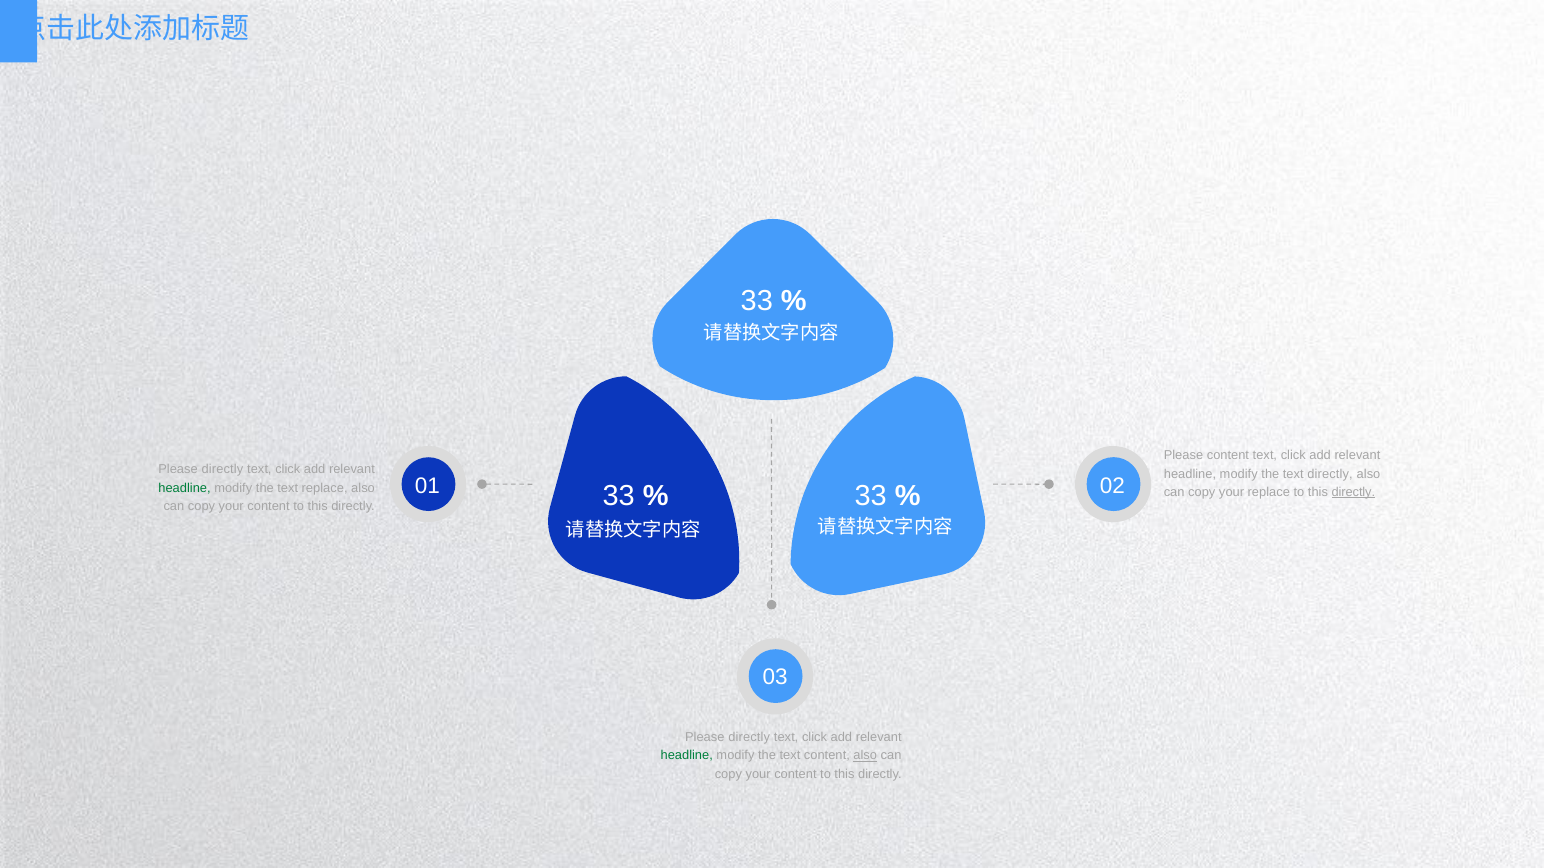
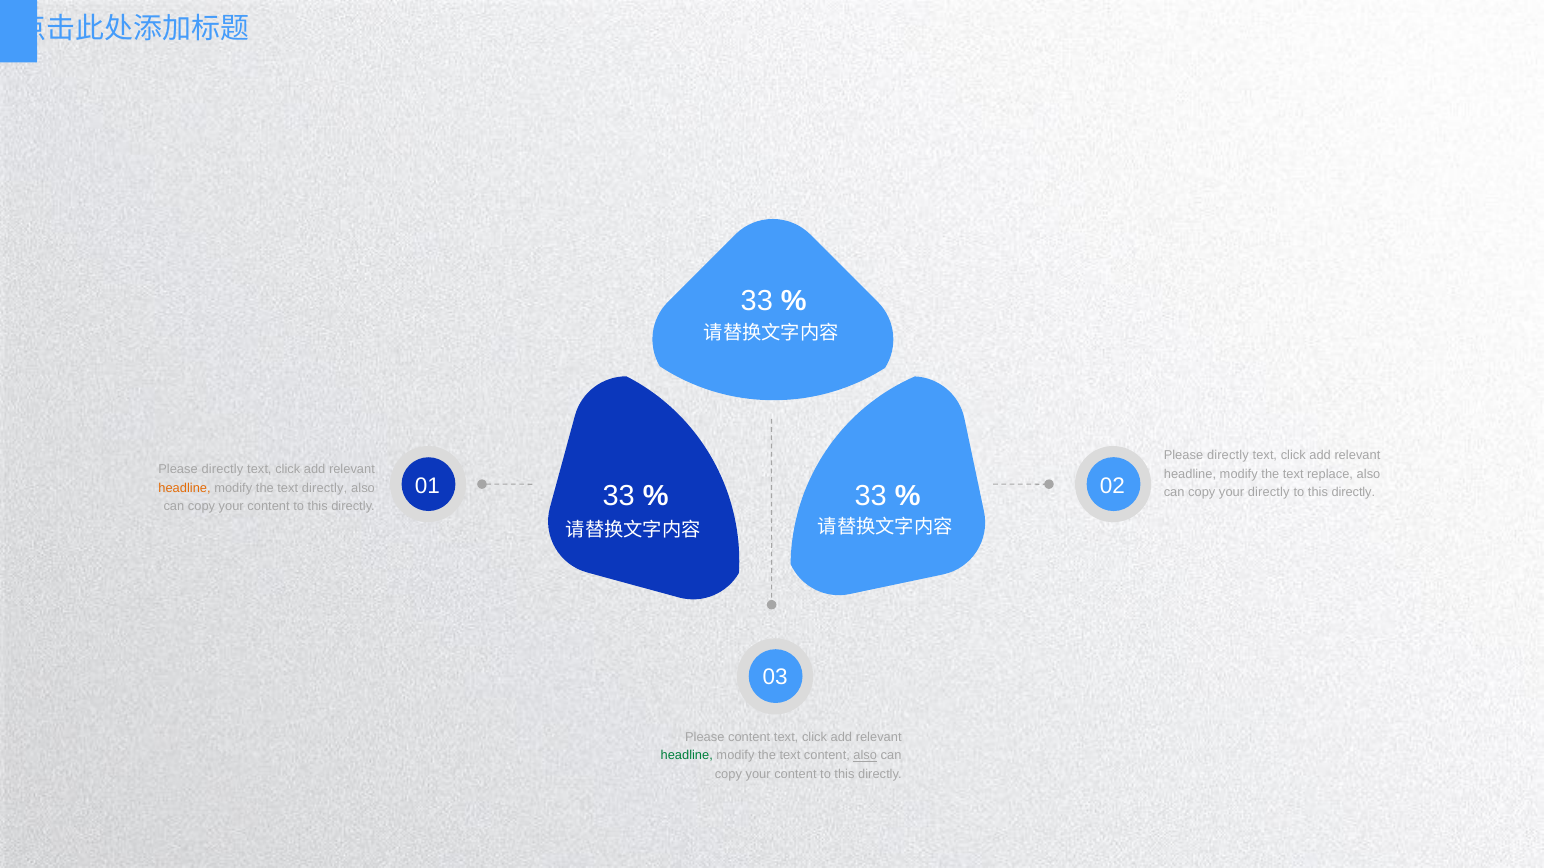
content: content -> directly (1228, 456)
text directly: directly -> replace (1330, 474)
headline colour: green -> orange (185, 488)
text replace: replace -> directly (325, 488)
your replace: replace -> directly (1269, 493)
directly underline: present -> none (1353, 493)
directly: directly -> content (749, 737)
